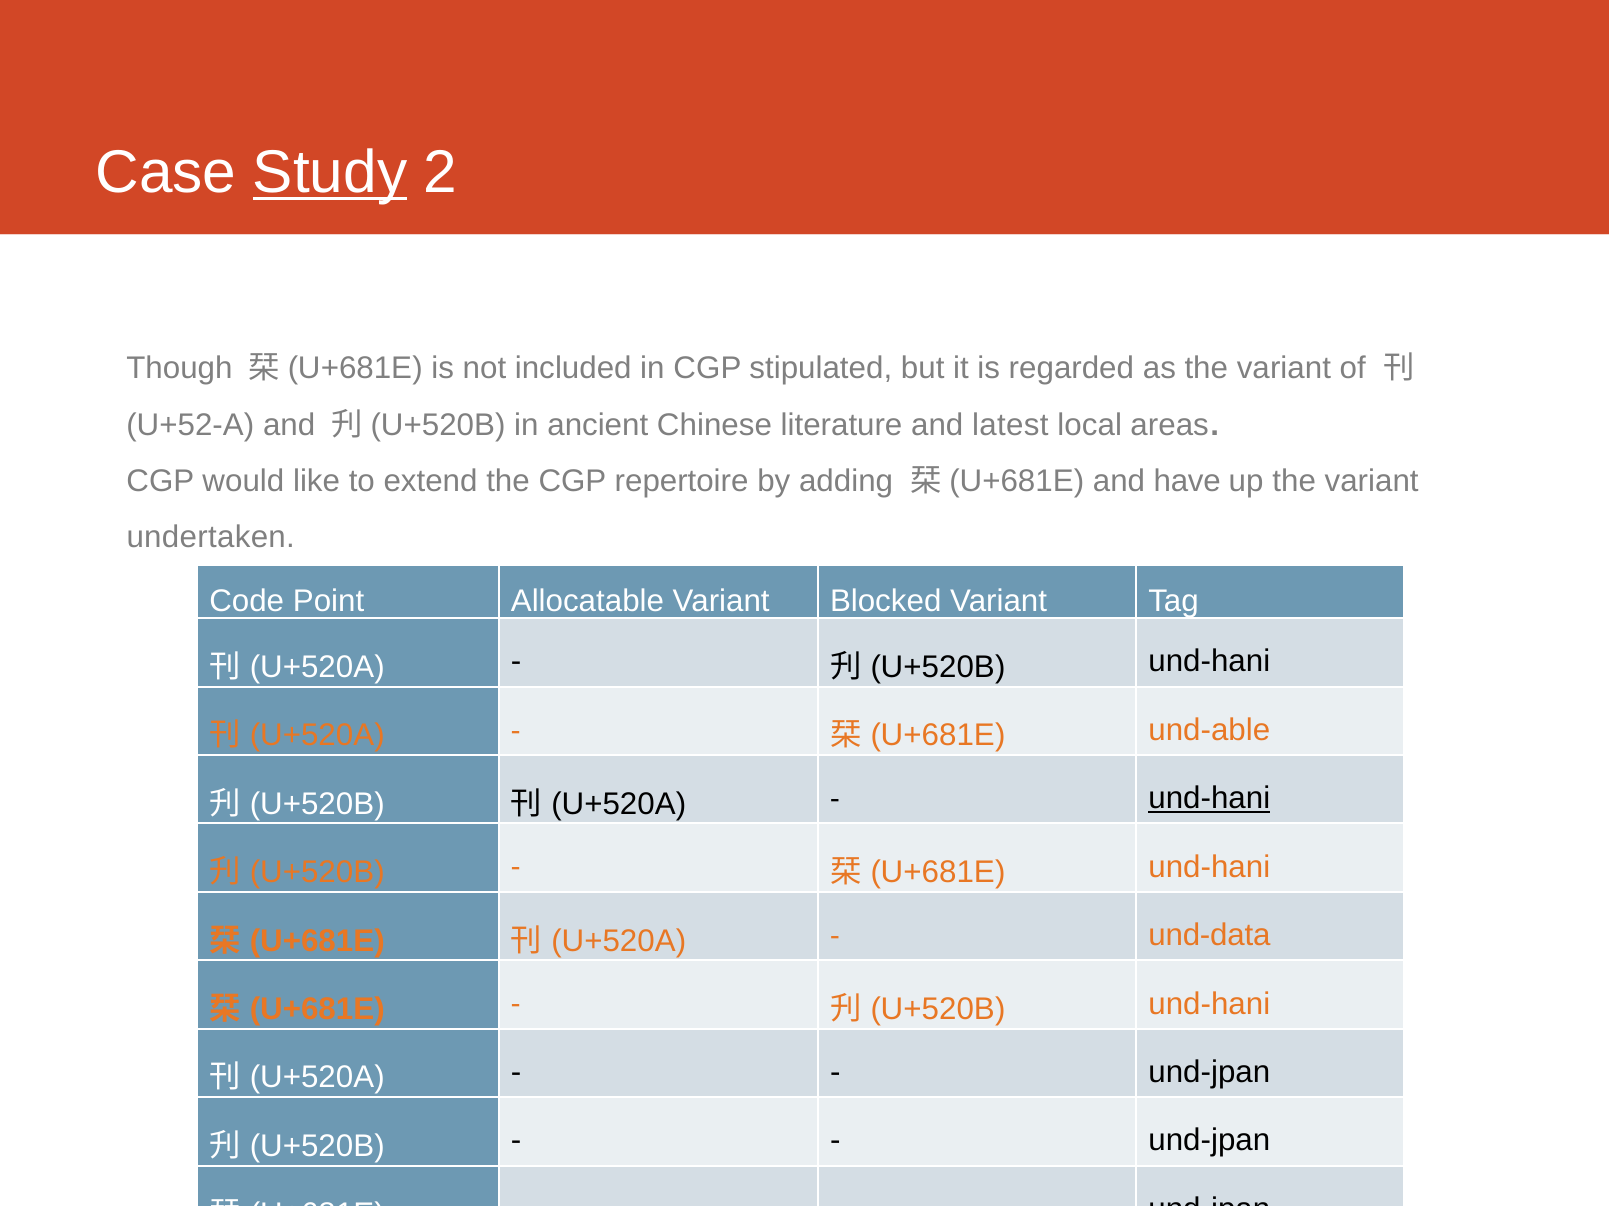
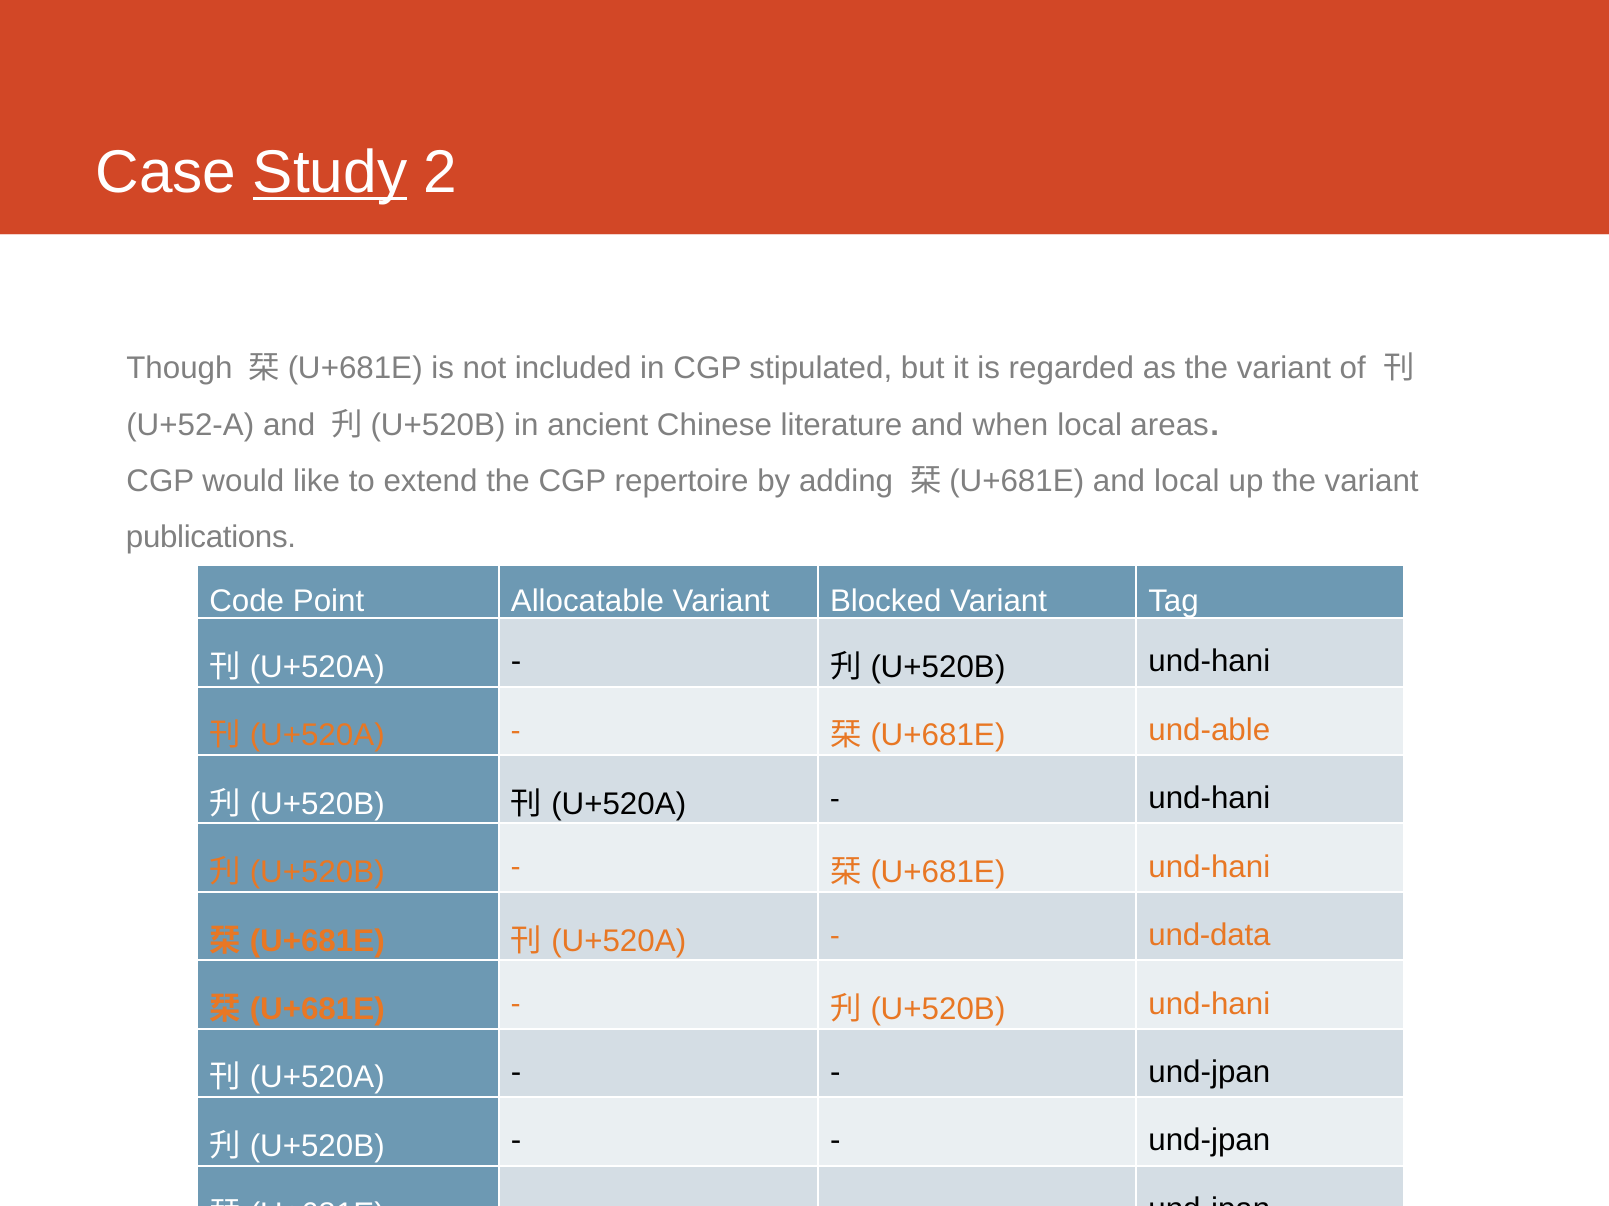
latest: latest -> when (1010, 425)
and have: have -> local (1187, 481)
undertaken: undertaken -> publications (211, 538)
und-hani underline: present -> none (1209, 799)
